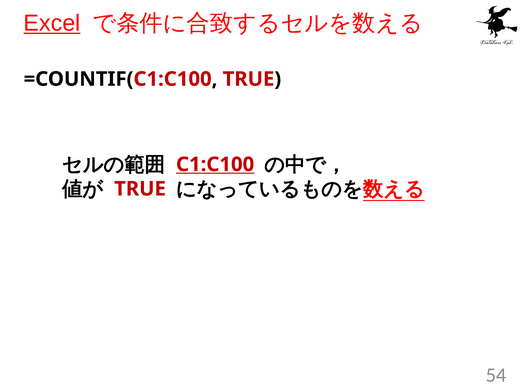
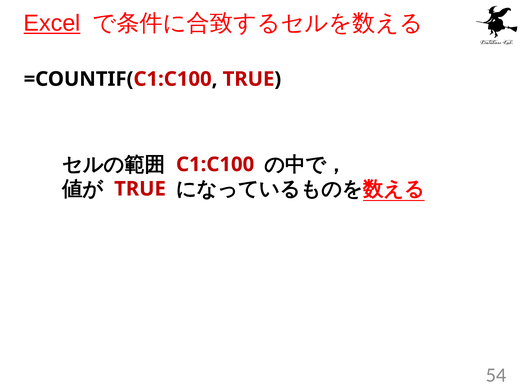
C1:C100 underline: present -> none (215, 165)
